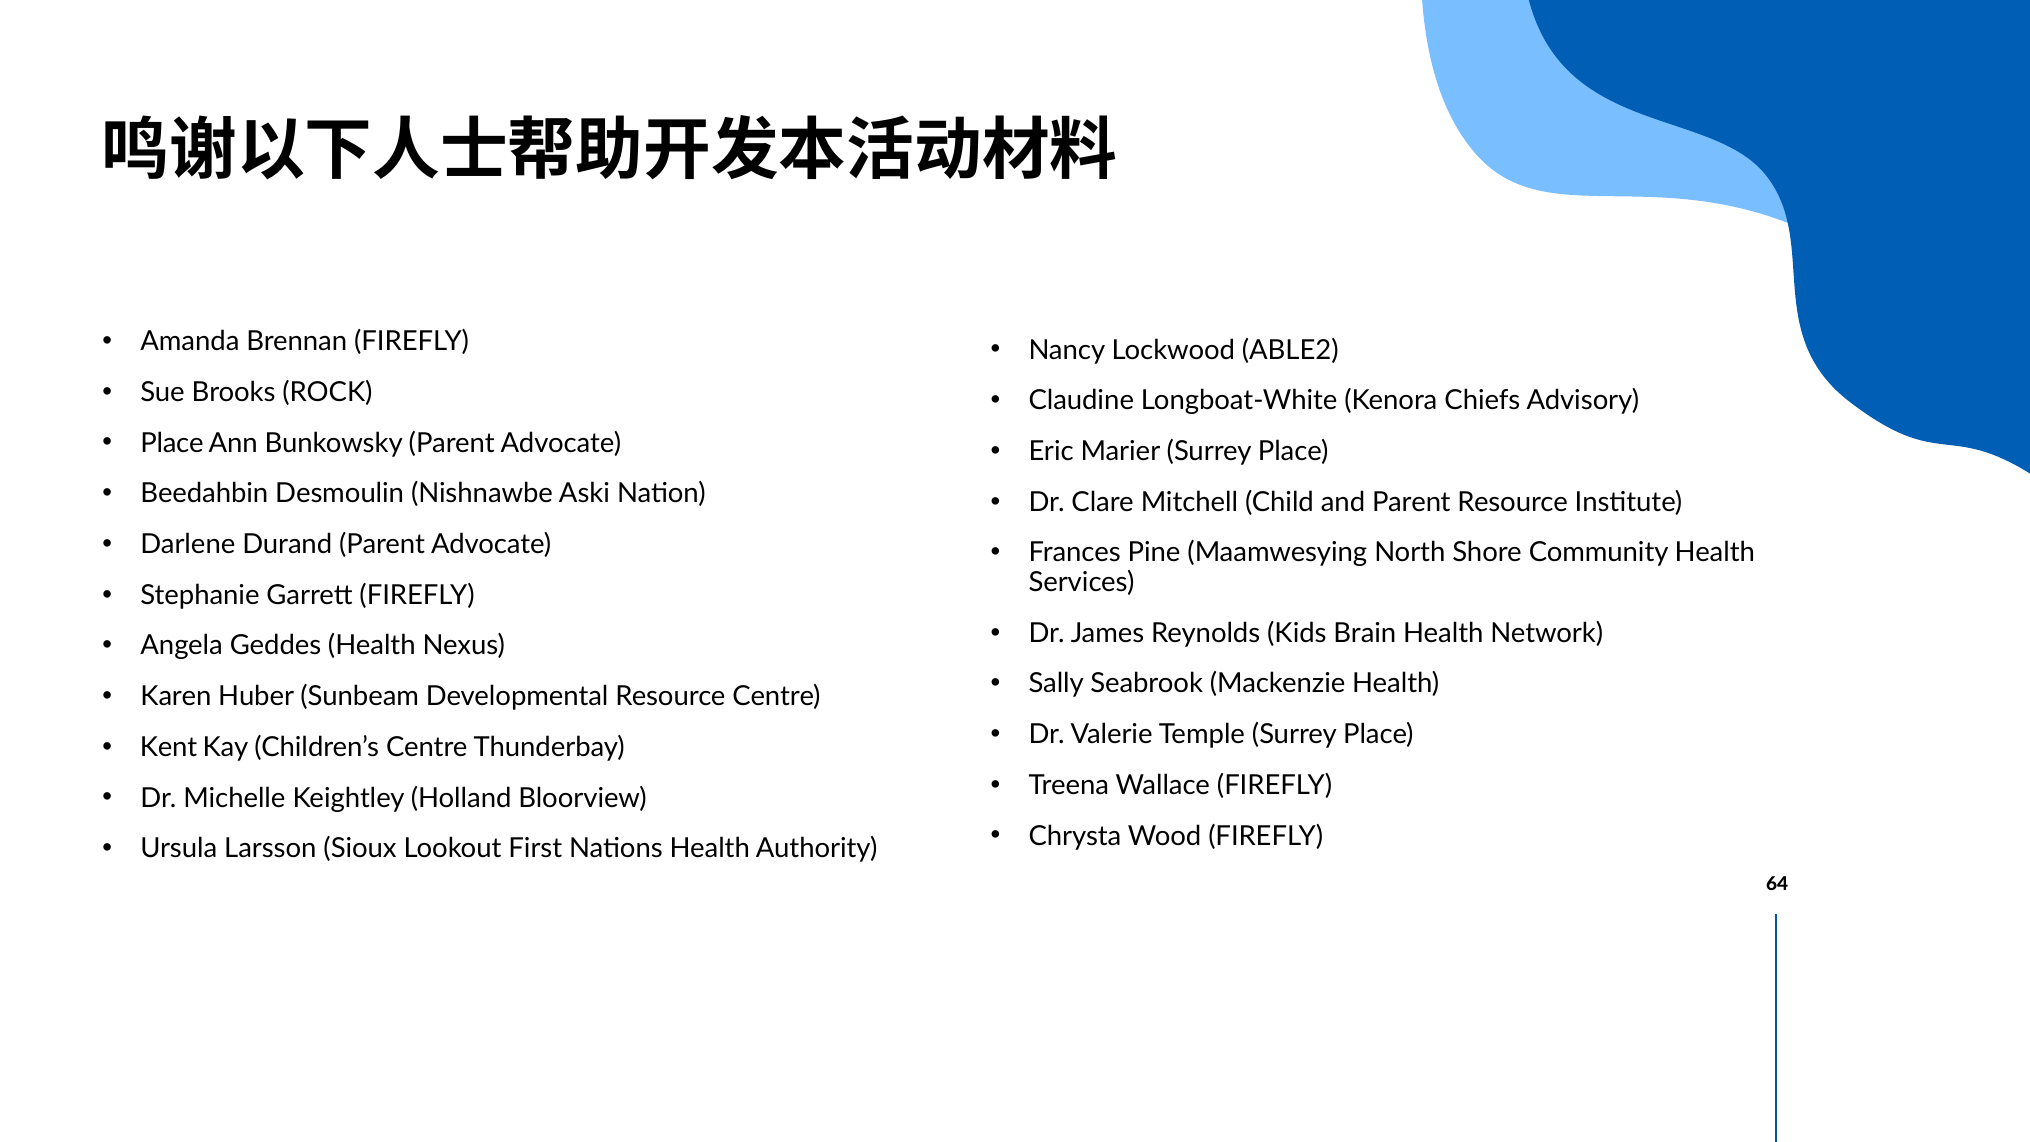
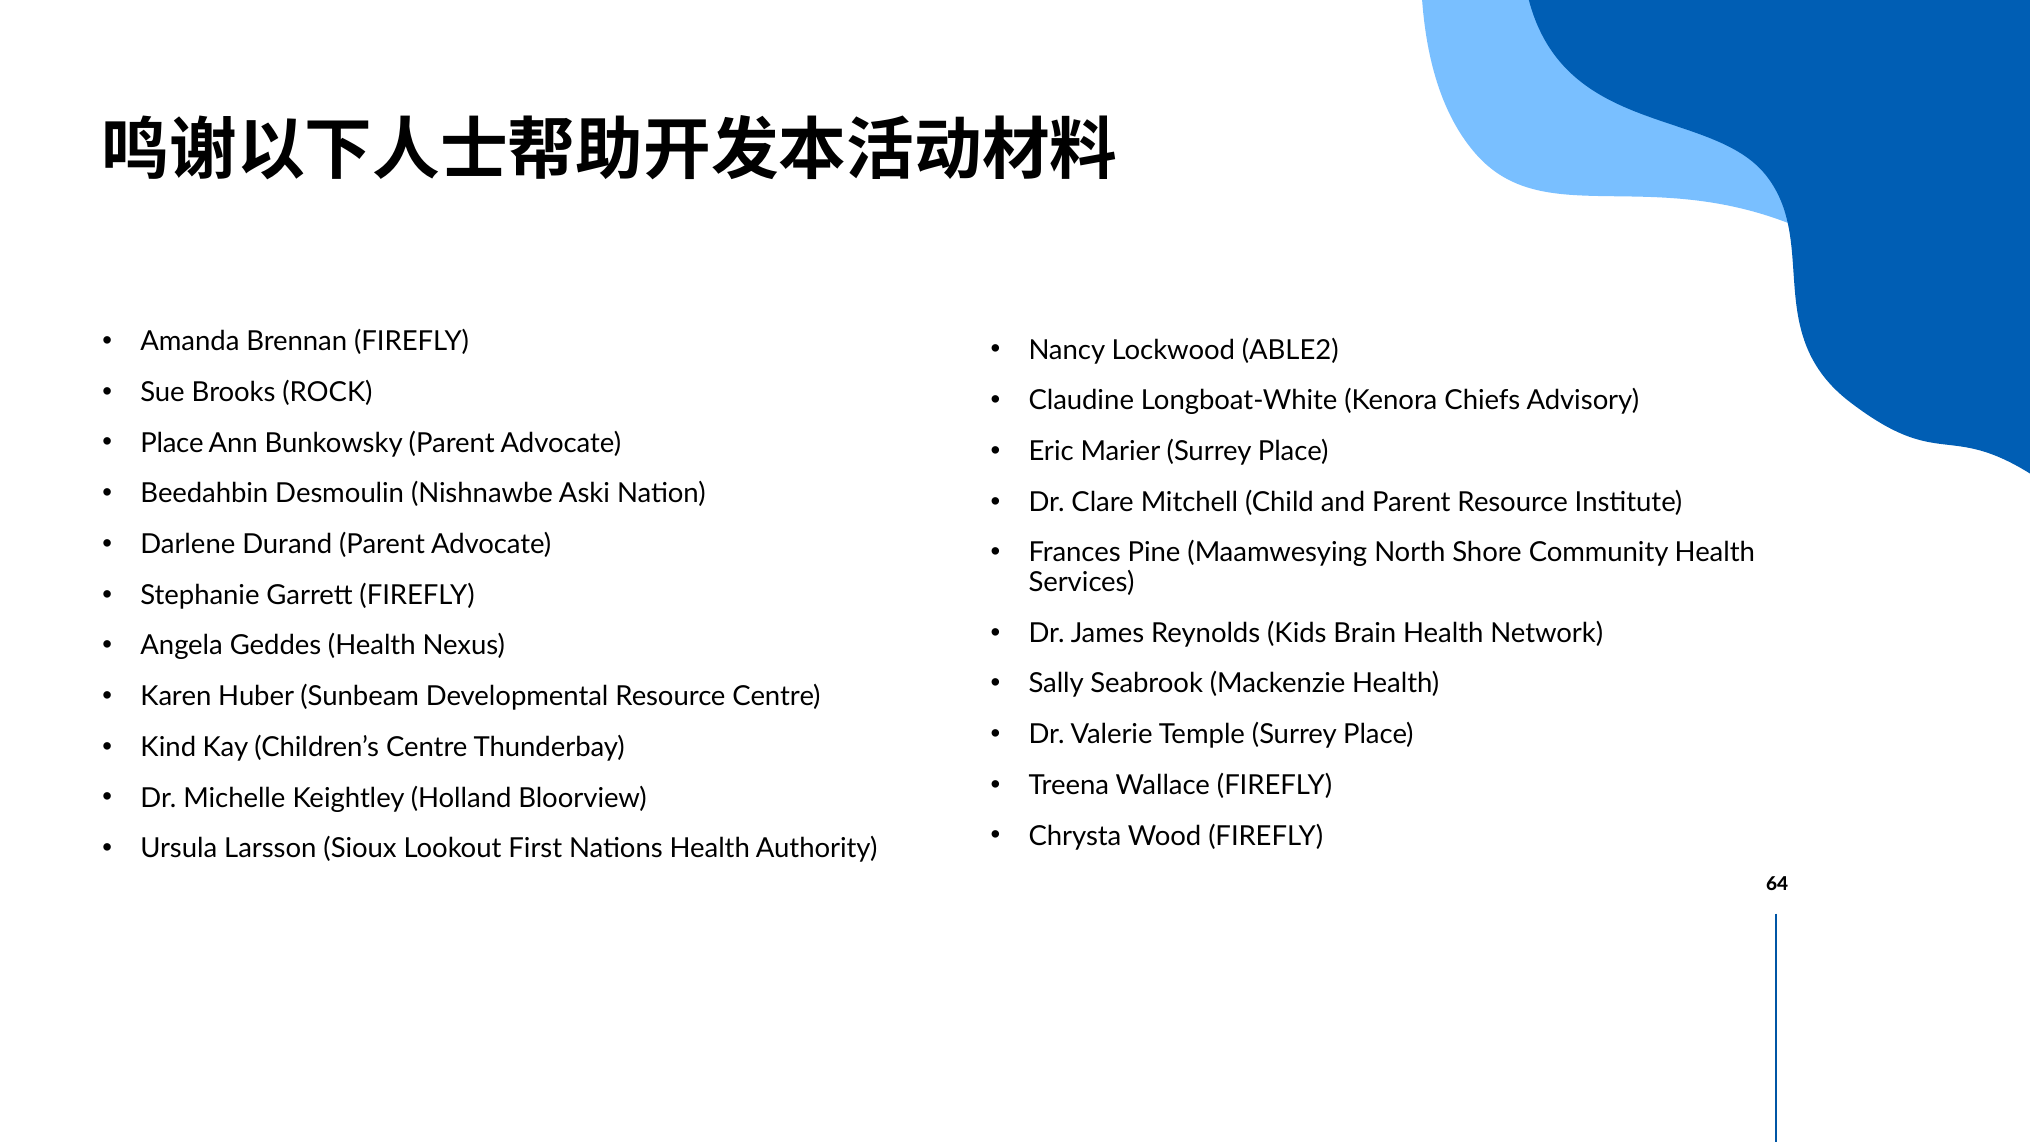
Kent: Kent -> Kind (168, 747)
